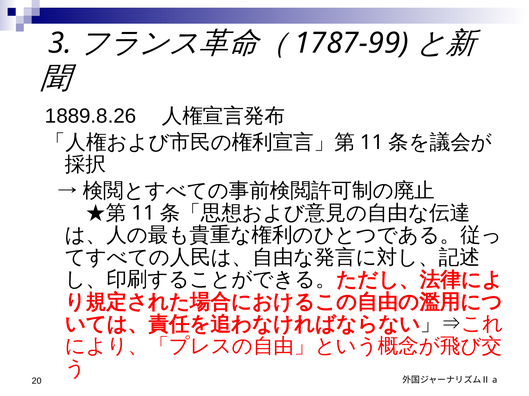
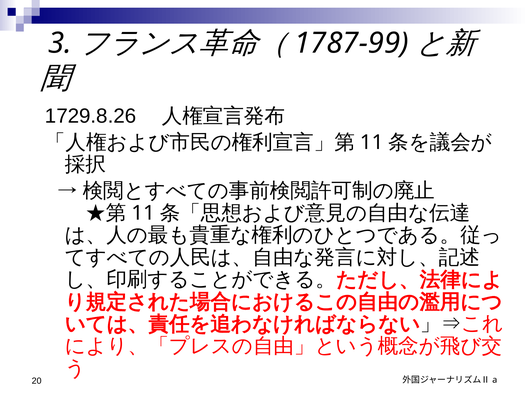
1889.8.26: 1889.8.26 -> 1729.8.26 (91, 116)
